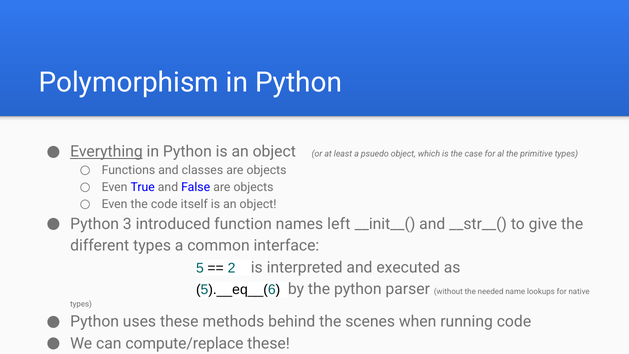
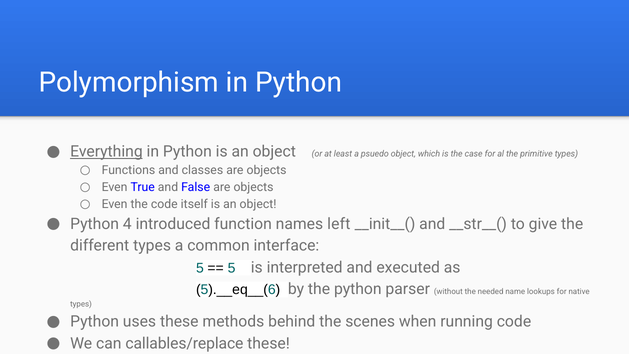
3: 3 -> 4 (127, 224)
2: 2 -> 5 (232, 268)
compute/replace: compute/replace -> callables/replace (184, 343)
